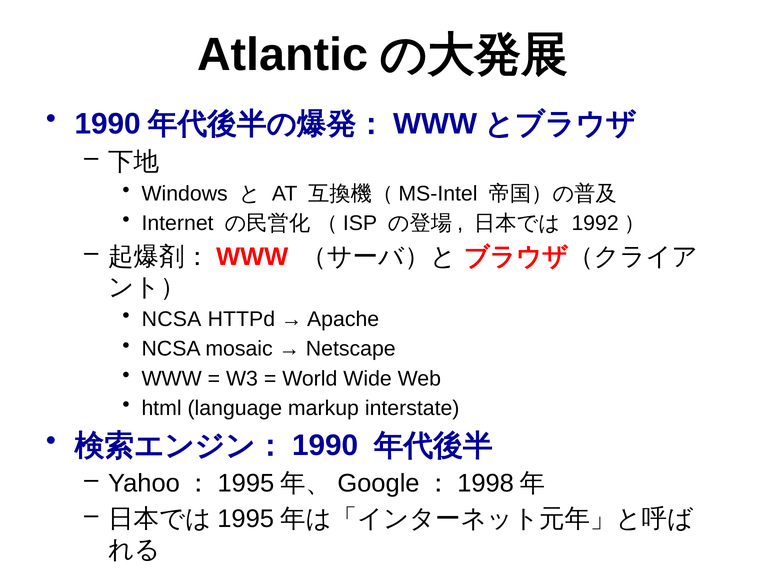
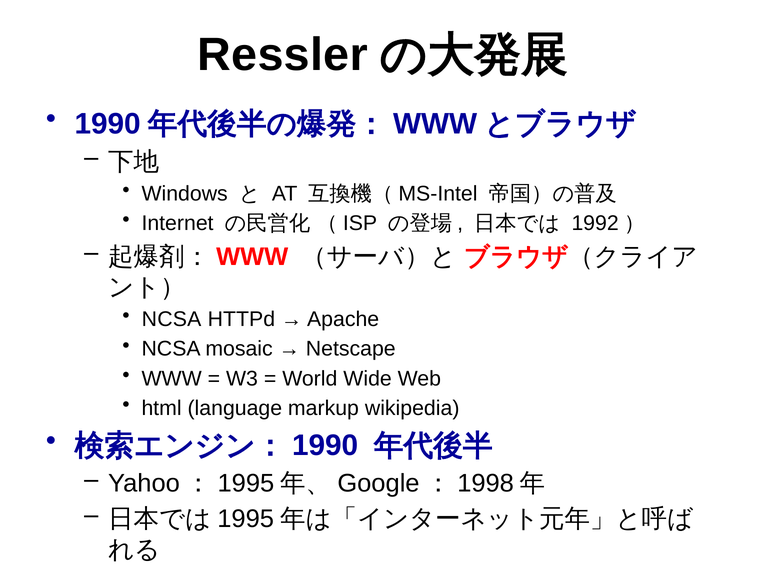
Atlantic: Atlantic -> Ressler (283, 55)
interstate: interstate -> wikipedia (412, 409)
